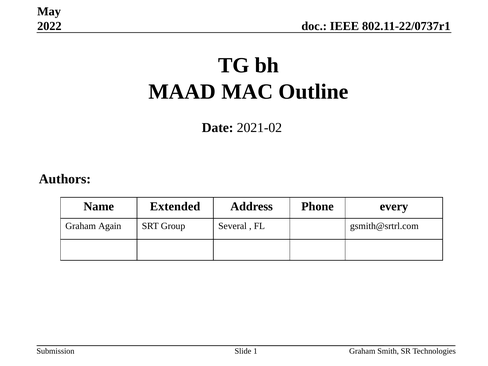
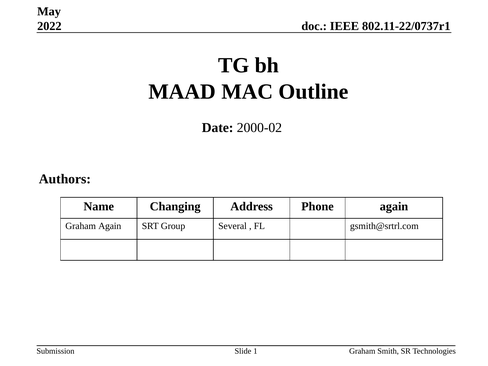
2021-02: 2021-02 -> 2000-02 (259, 128)
Extended: Extended -> Changing (175, 207)
Phone every: every -> again (394, 207)
